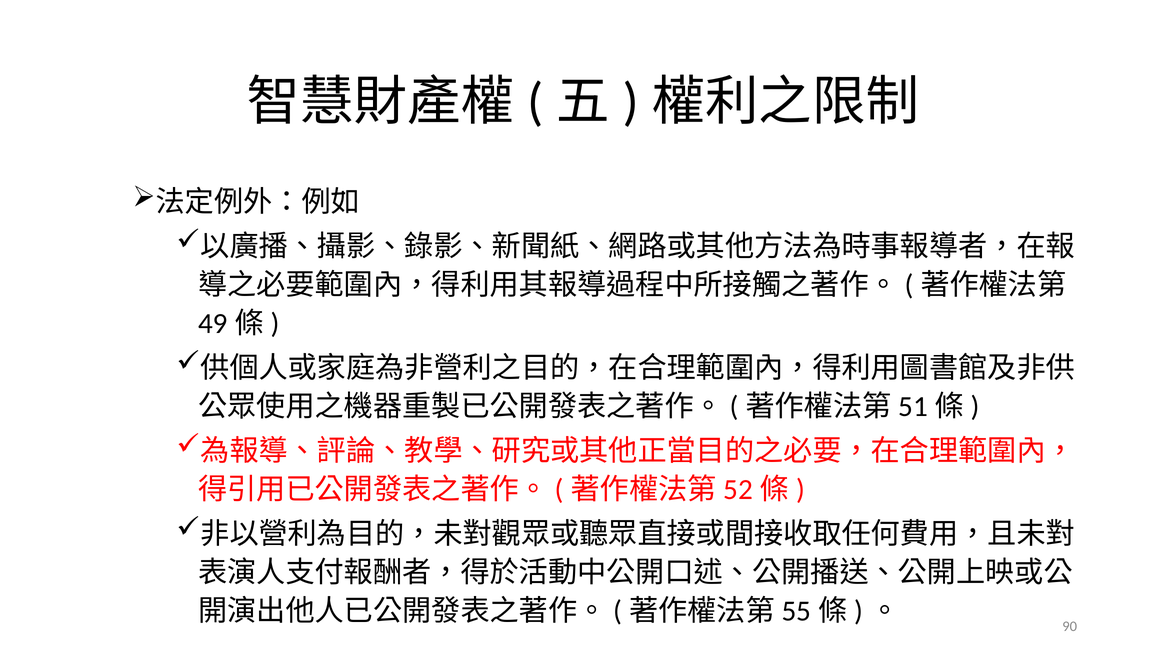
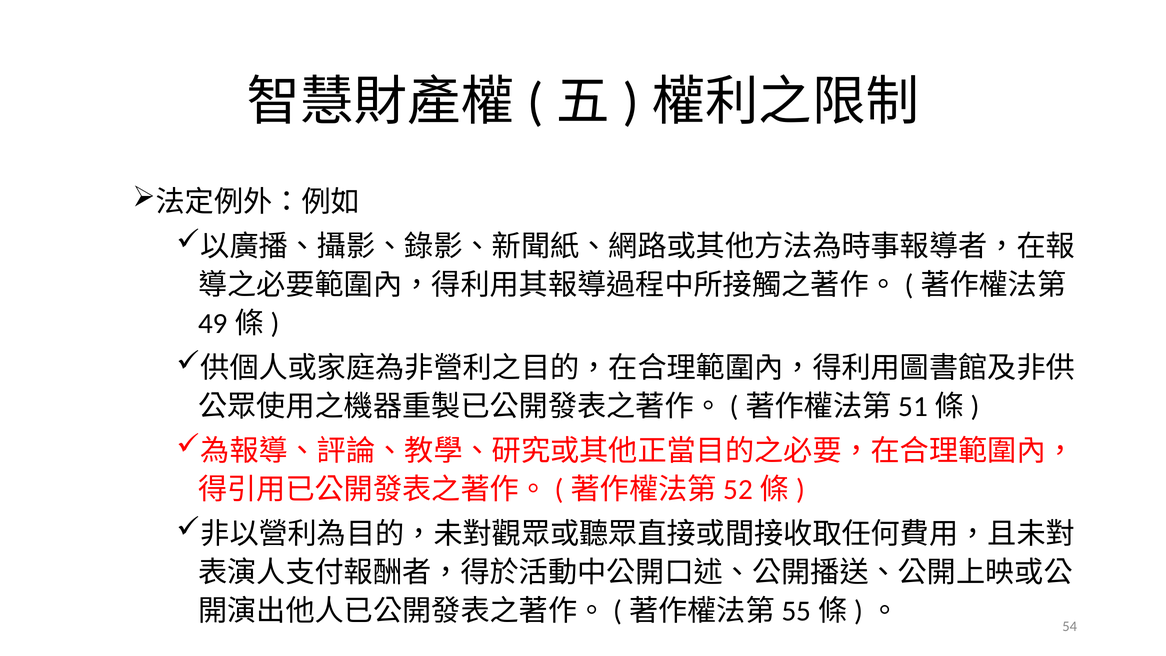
90: 90 -> 54 (1070, 626)
